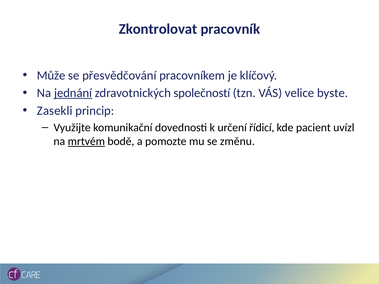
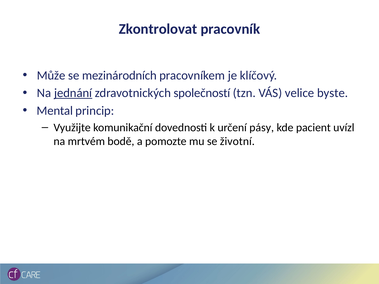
přesvědčování: přesvědčování -> mezinárodních (119, 75)
Zasekli: Zasekli -> Mental (55, 111)
řídicí: řídicí -> pásy (262, 128)
mrtvém underline: present -> none (86, 141)
změnu: změnu -> životní (237, 141)
